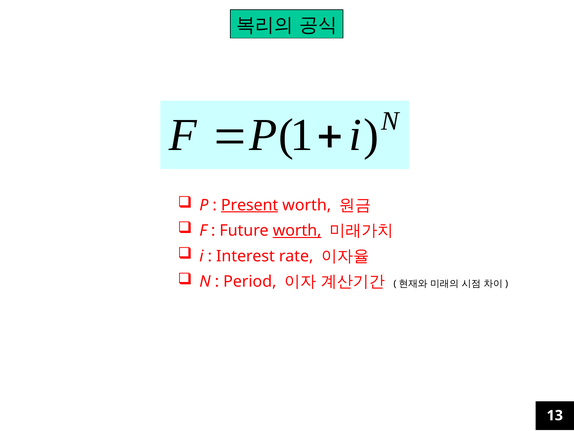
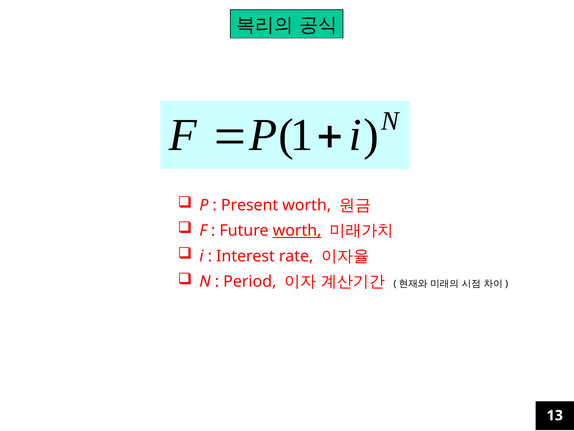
Present underline: present -> none (250, 205)
